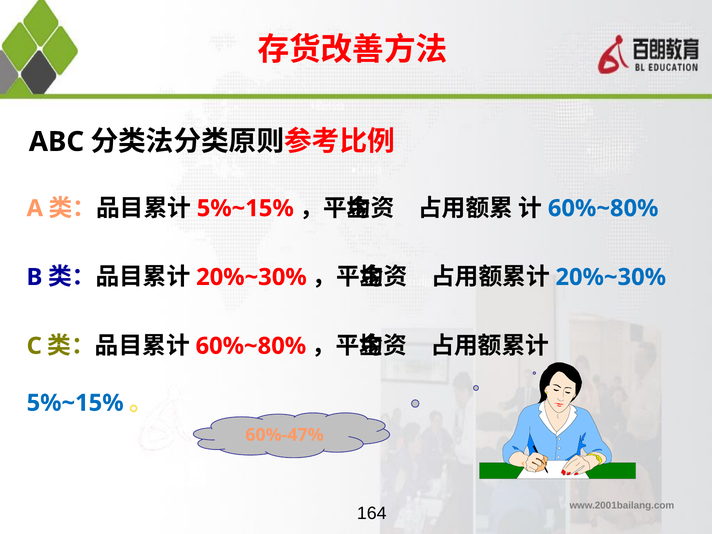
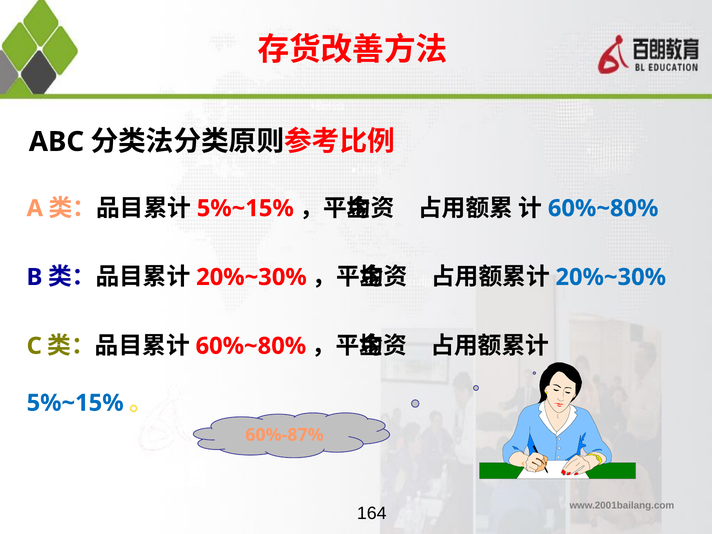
60%-47%: 60%-47% -> 60%-87% (284, 435)
